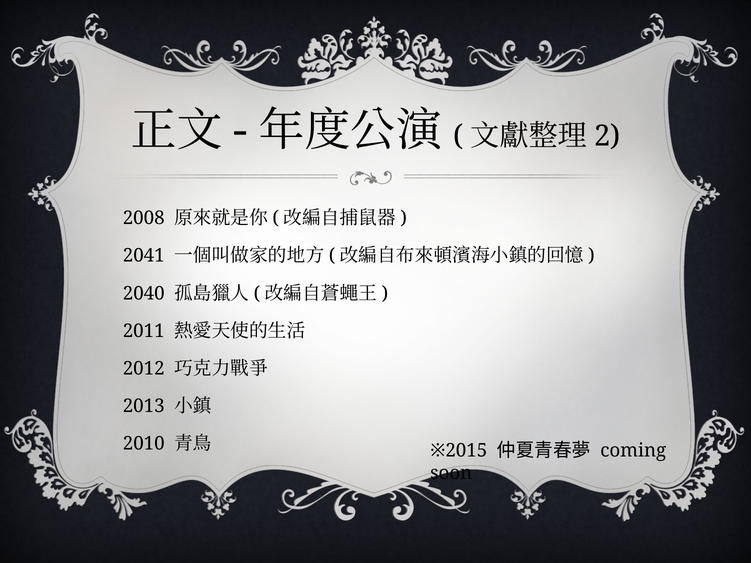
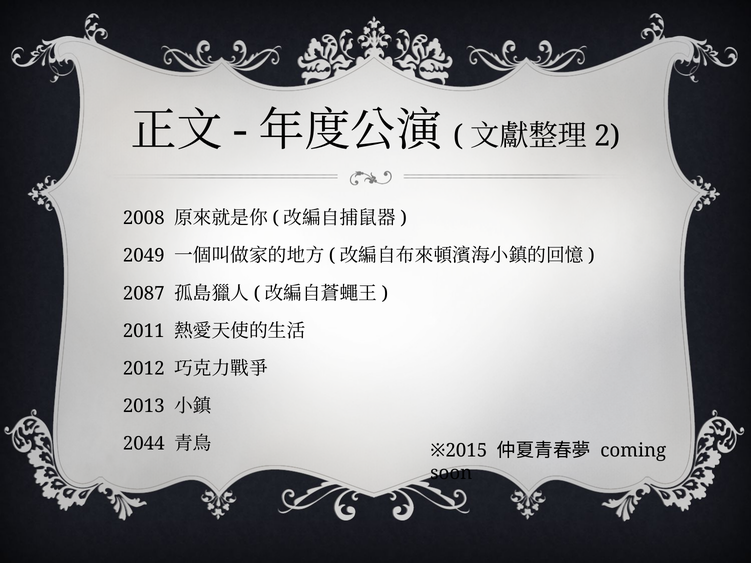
2041: 2041 -> 2049 (144, 256)
2040: 2040 -> 2087 (144, 293)
2010: 2010 -> 2044 (144, 444)
